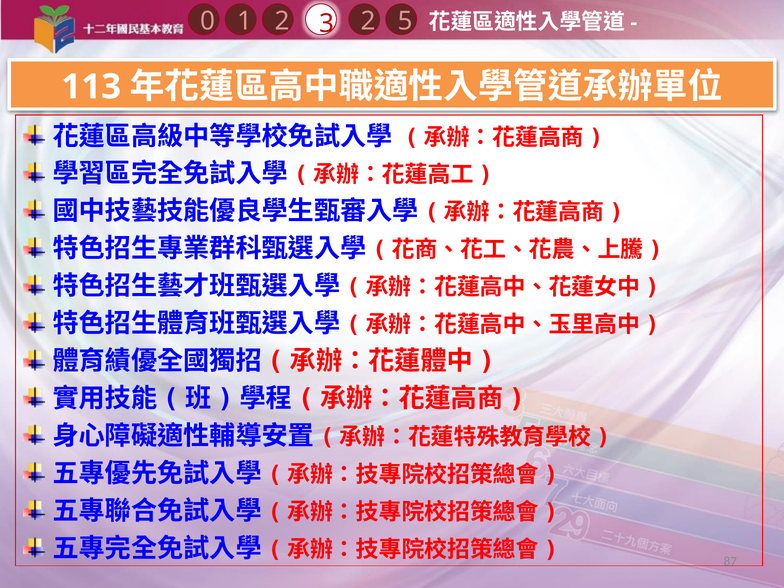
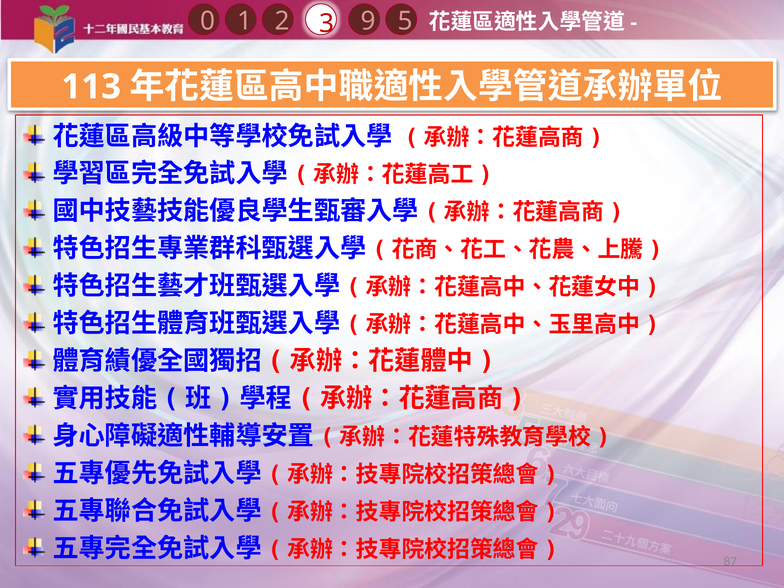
1 2: 2 -> 9 (368, 21)
